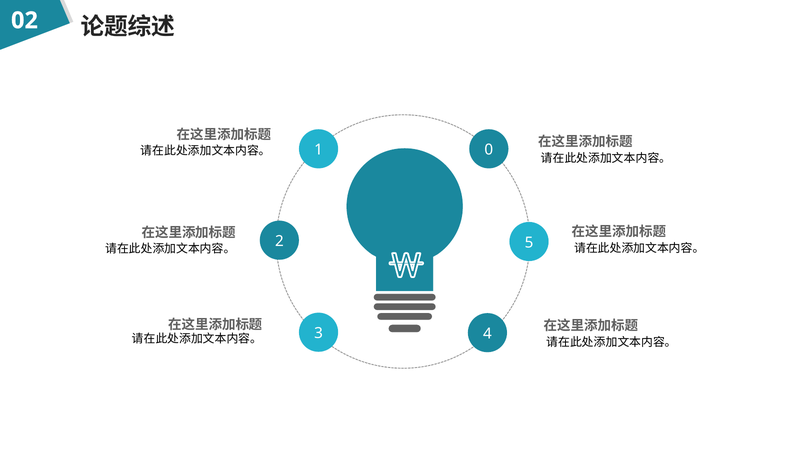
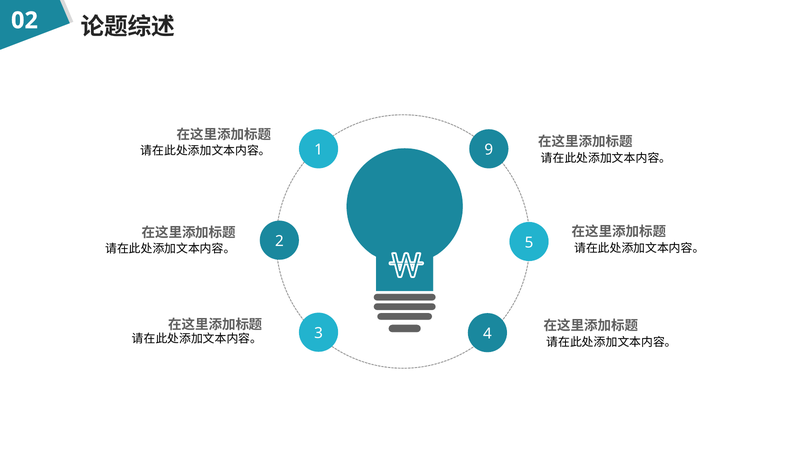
0: 0 -> 9 (489, 150)
